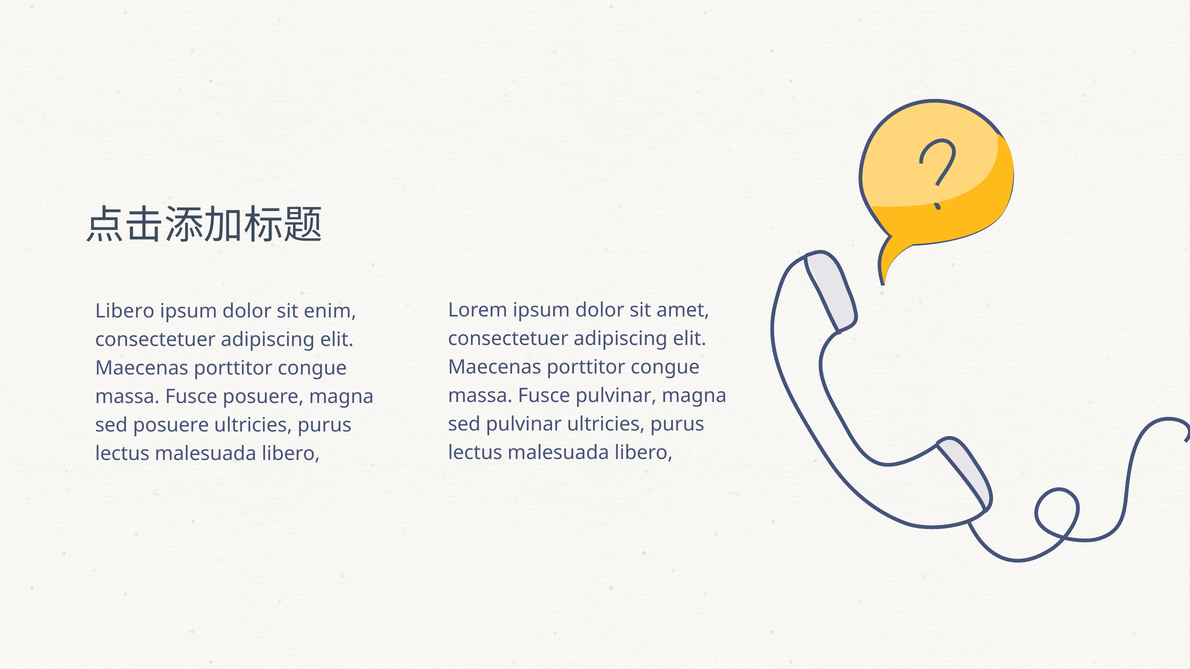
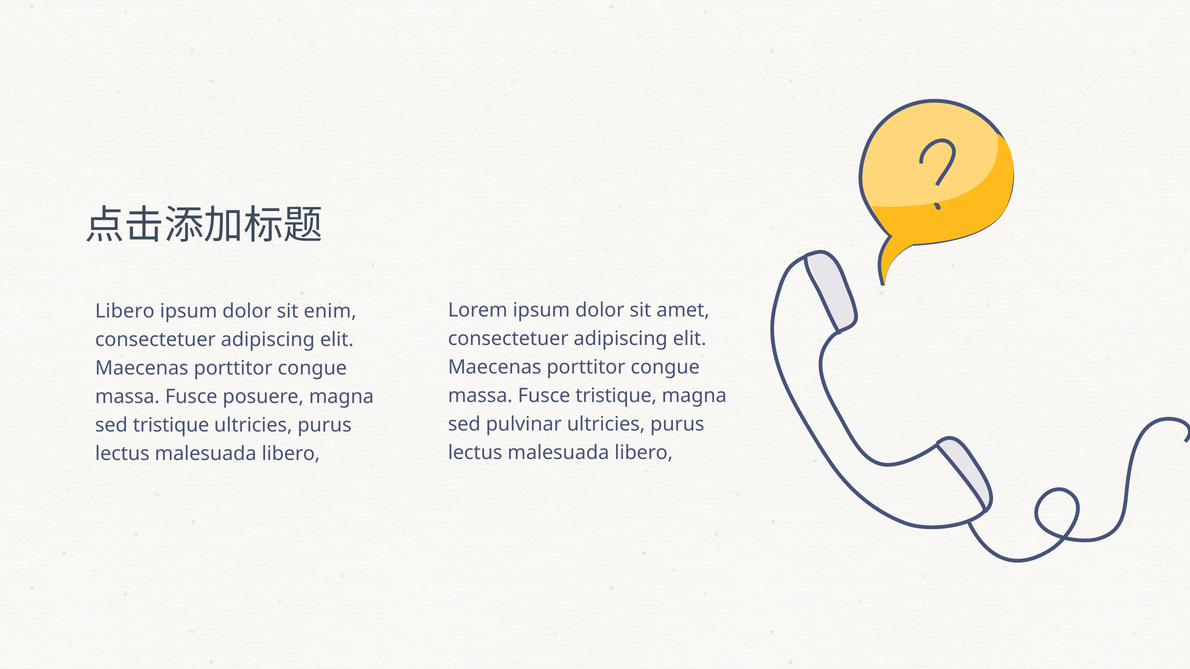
Fusce pulvinar: pulvinar -> tristique (616, 396)
sed posuere: posuere -> tristique (171, 425)
